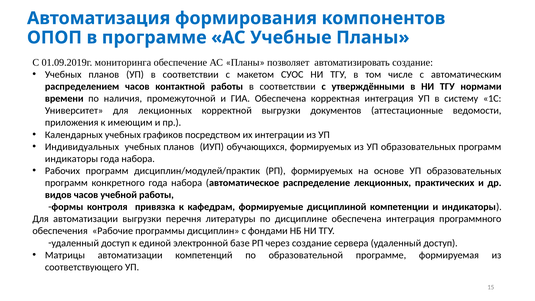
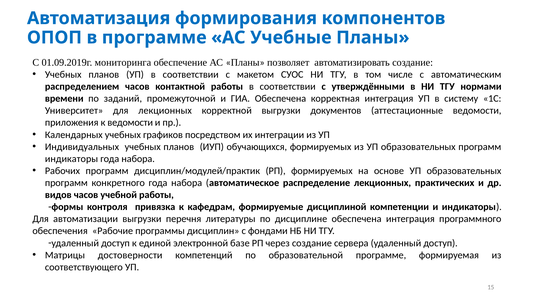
наличия: наличия -> заданий (123, 99)
к имеющим: имеющим -> ведомости (130, 123)
Матрицы автоматизации: автоматизации -> достоверности (130, 255)
